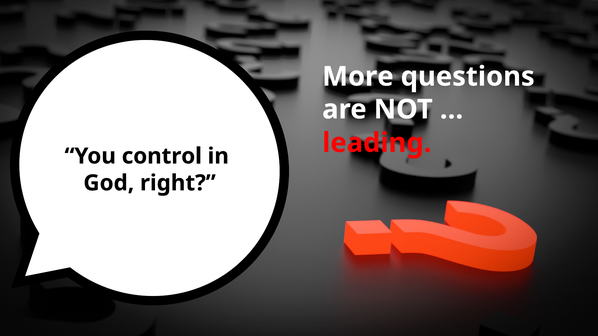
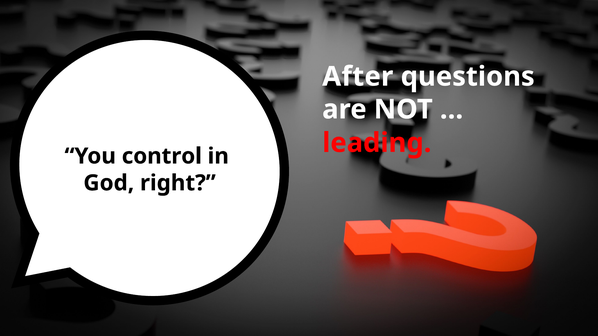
More: More -> After (358, 77)
